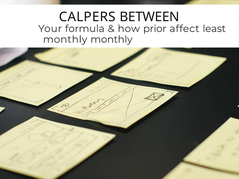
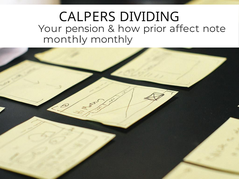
BETWEEN: BETWEEN -> DIVIDING (149, 17)
formula: formula -> pension (85, 29)
least: least -> note (214, 29)
